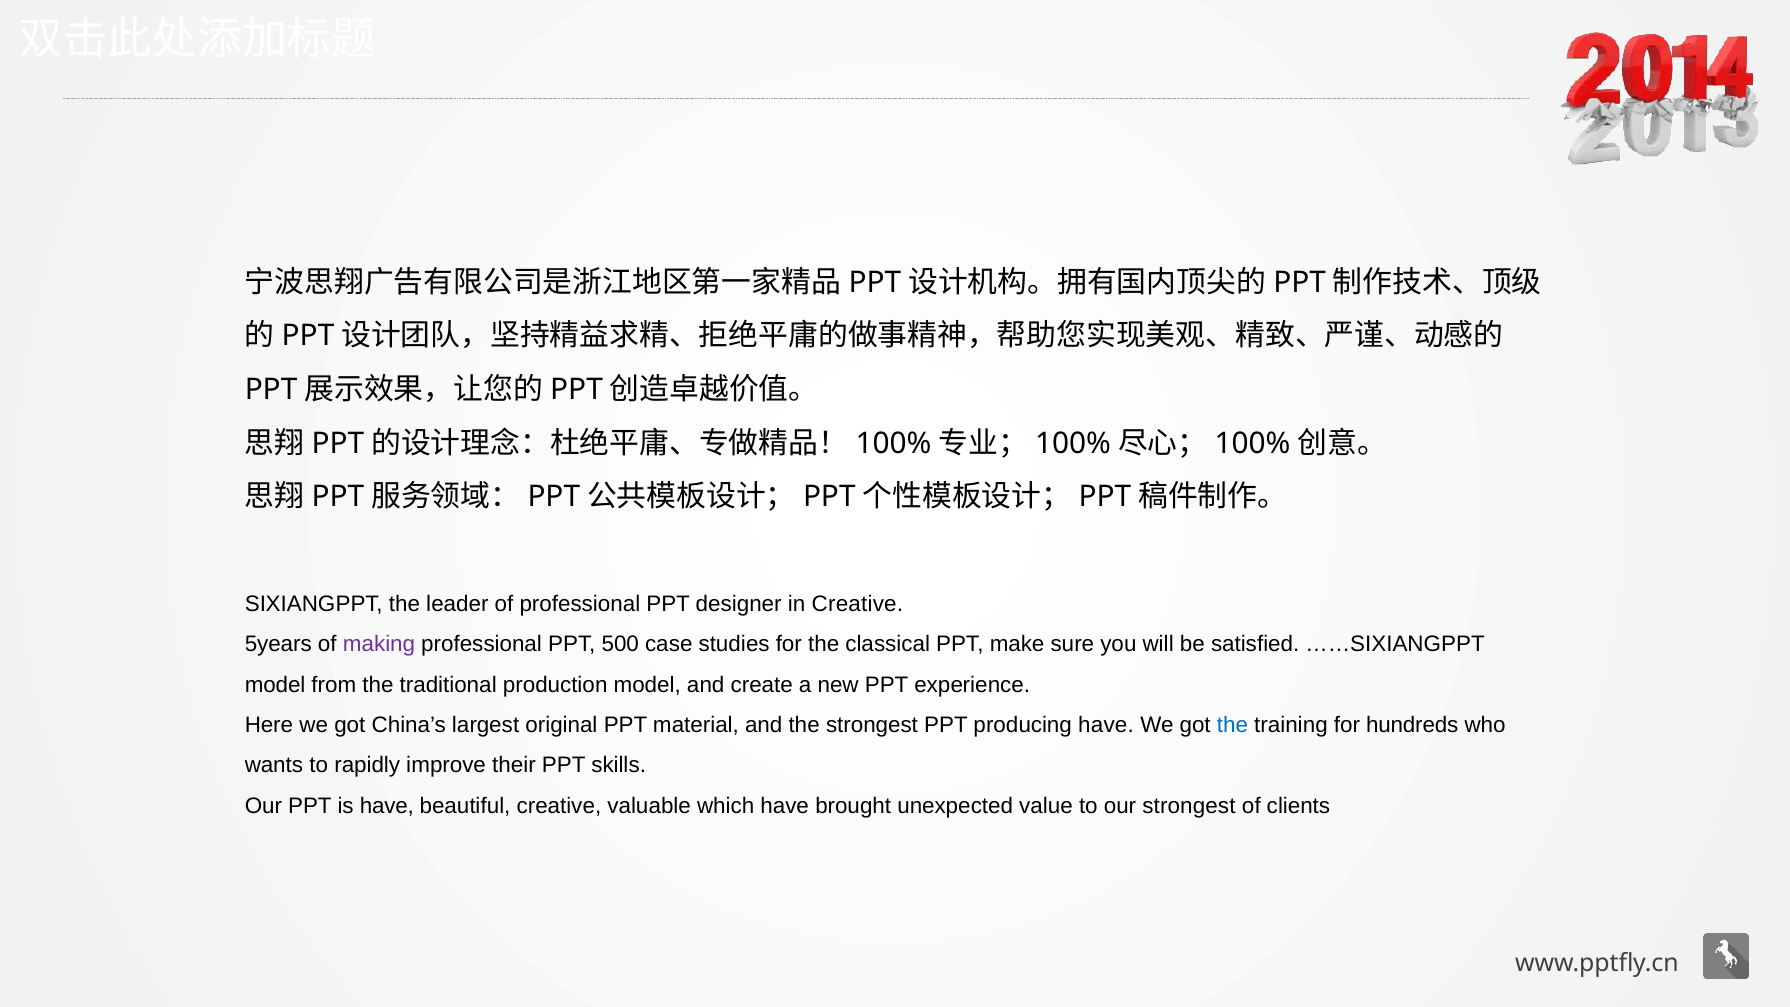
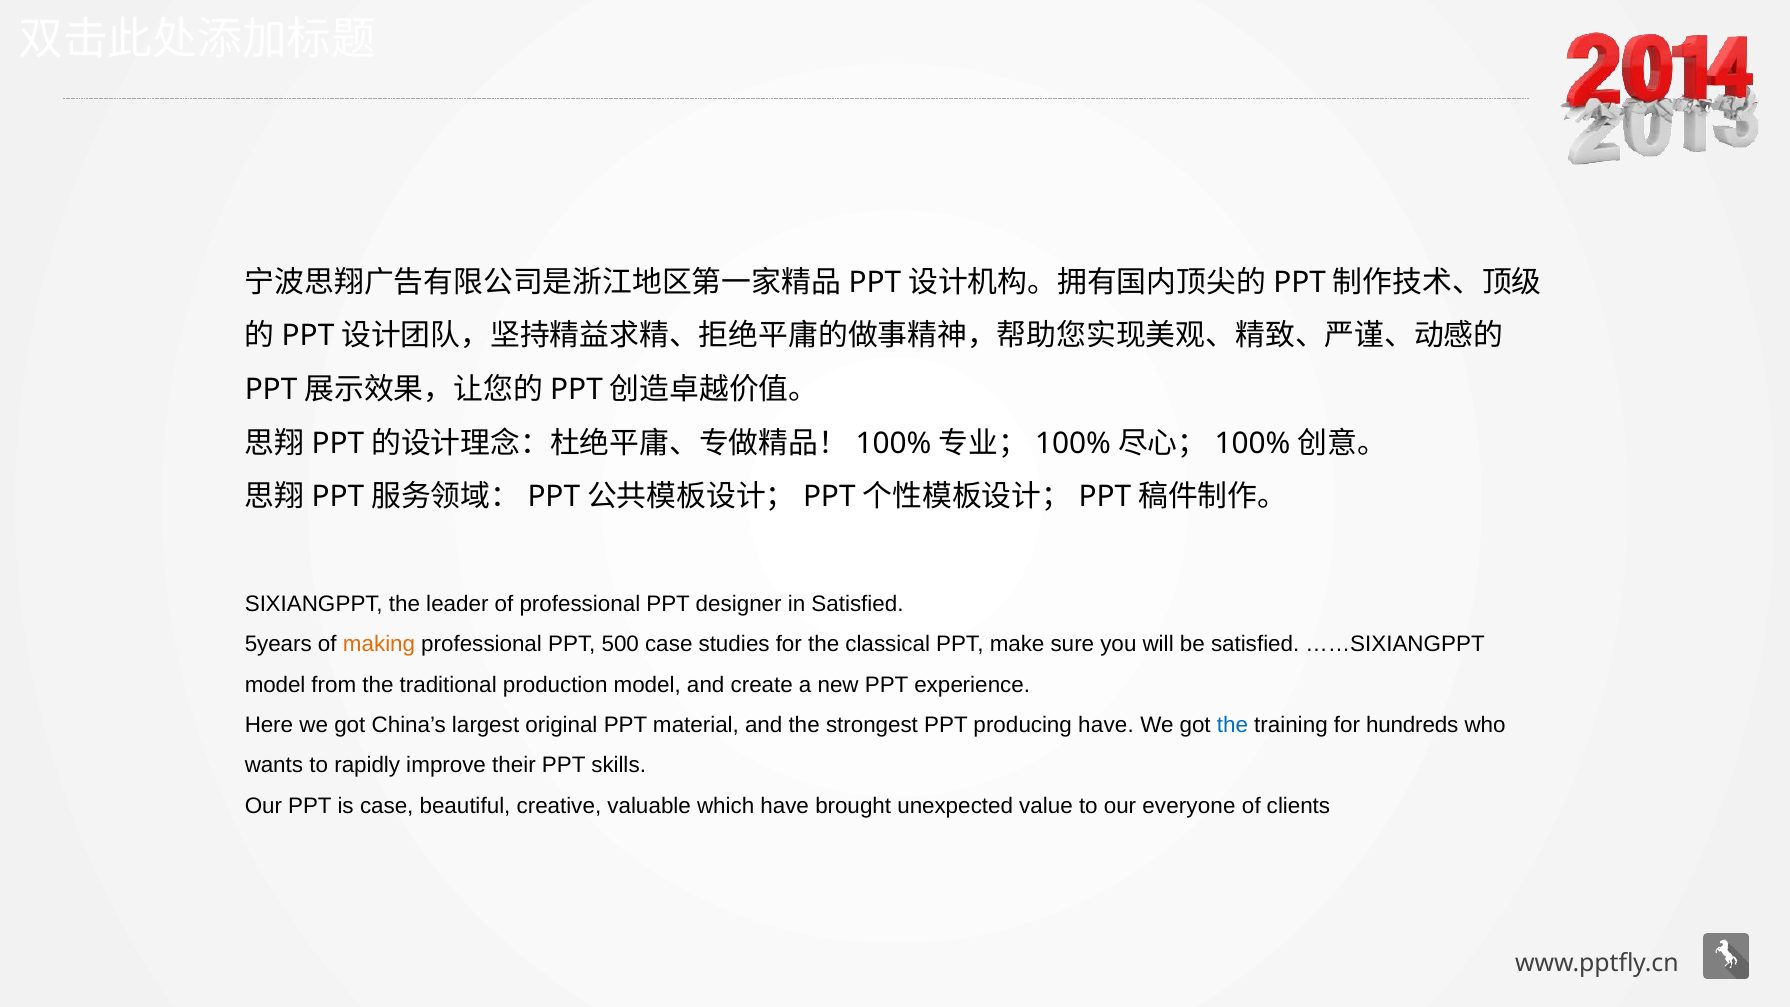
in Creative: Creative -> Satisfied (857, 604)
making colour: purple -> orange (379, 644)
is have: have -> case (387, 806)
our strongest: strongest -> everyone (1189, 806)
